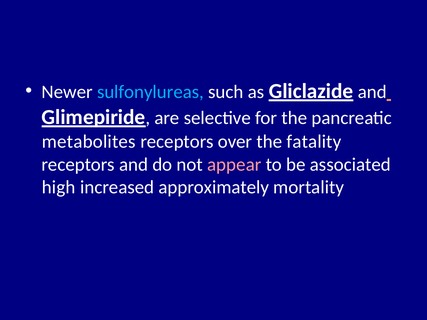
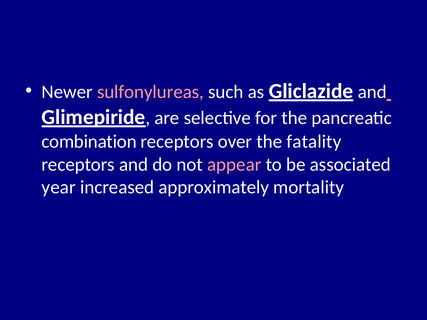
sulfonylureas colour: light blue -> pink (150, 92)
metabolites: metabolites -> combination (89, 142)
high: high -> year (59, 187)
